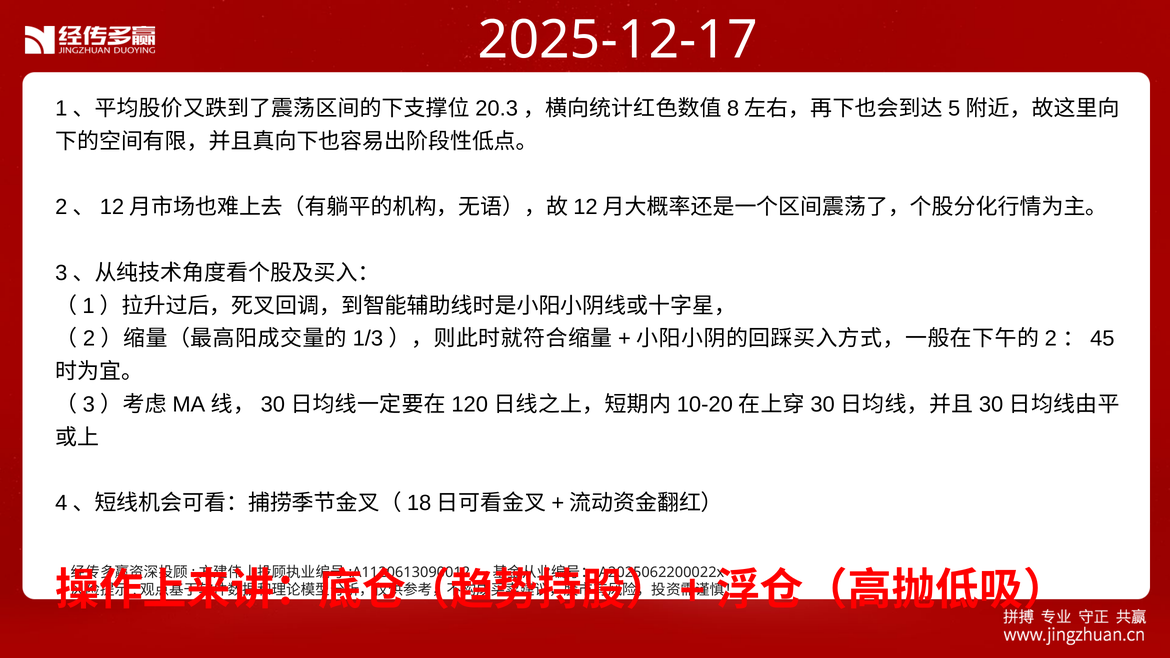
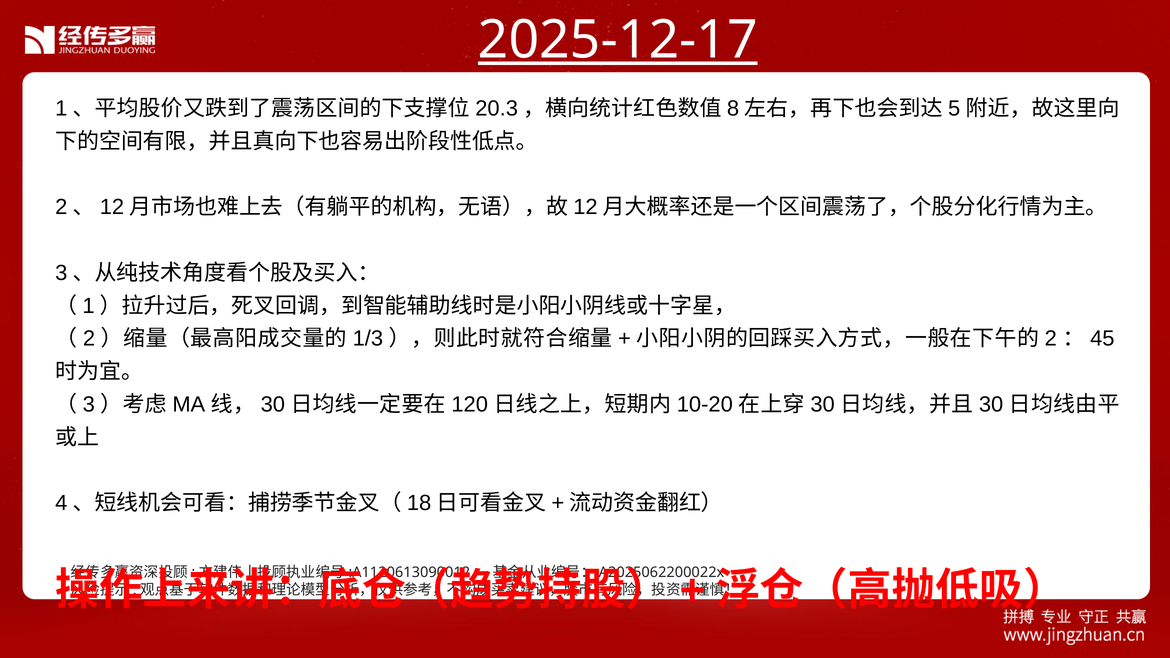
2025-12-17 underline: none -> present (618, 40)
